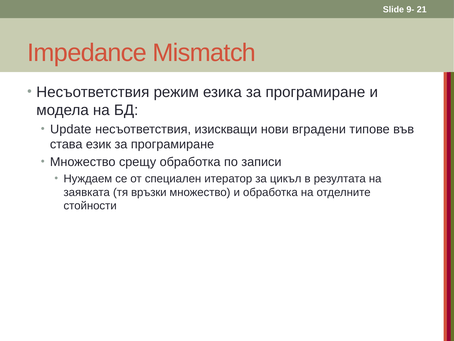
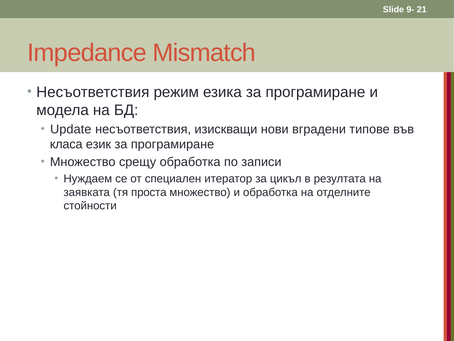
става: става -> класа (66, 144)
връзки: връзки -> проста (149, 192)
